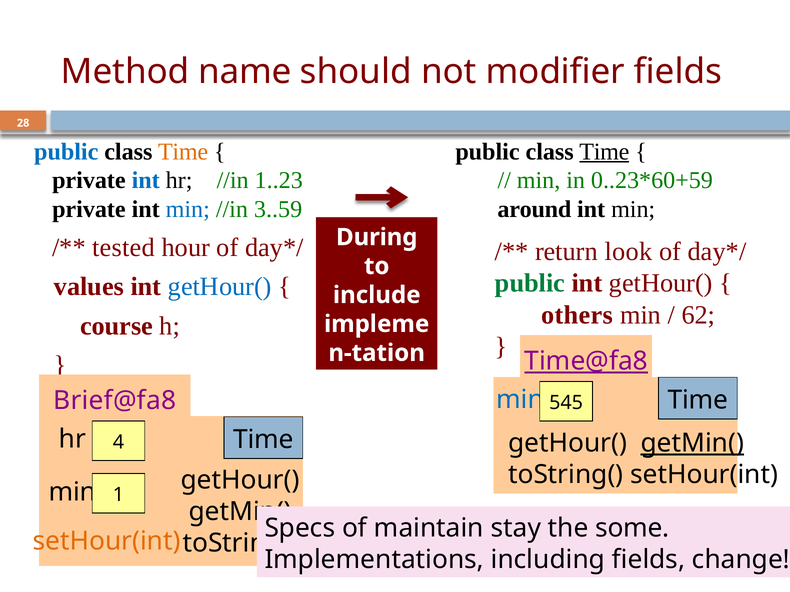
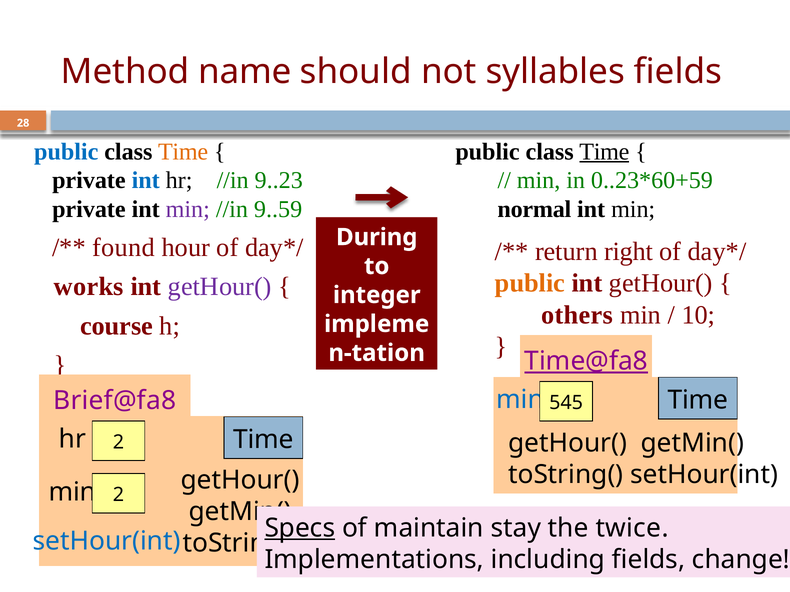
modifier: modifier -> syllables (555, 72)
1..23: 1..23 -> 9..23 (279, 181)
around: around -> normal (534, 210)
min colour: blue -> purple (188, 210)
3..59: 3..59 -> 9..59 (278, 210)
tested: tested -> found (124, 248)
look: look -> right (629, 252)
public colour: green -> orange (530, 284)
values: values -> works (89, 287)
getHour( colour: blue -> purple (220, 287)
include: include -> integer (377, 295)
62: 62 -> 10 (698, 315)
hr 4: 4 -> 2 (119, 442)
getMin( underline: present -> none (692, 444)
min 1: 1 -> 2 (119, 495)
Specs underline: none -> present (300, 528)
some: some -> twice (632, 528)
setHour(int colour: orange -> blue (107, 542)
